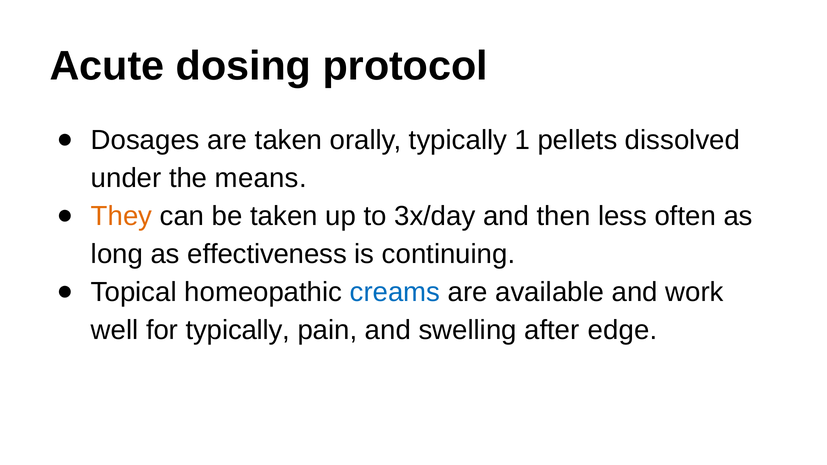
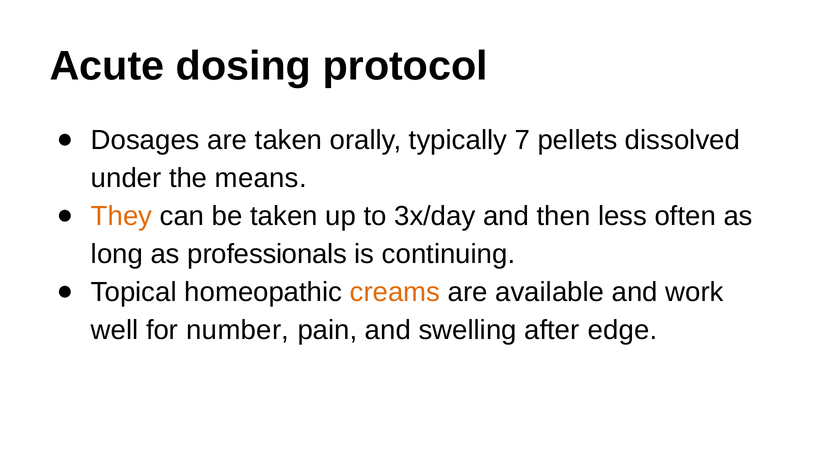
1: 1 -> 7 (522, 140)
effectiveness: effectiveness -> professionals (267, 254)
creams colour: blue -> orange (395, 292)
for typically: typically -> number (238, 330)
